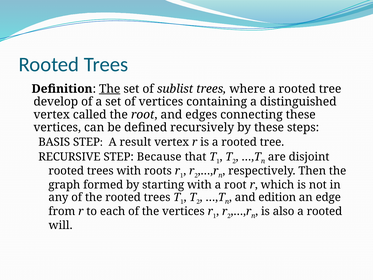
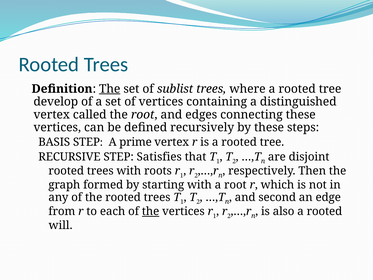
result: result -> prime (136, 142)
Because: Because -> Satisfies (159, 157)
edition: edition -> second (277, 197)
the underline: none -> present (151, 211)
